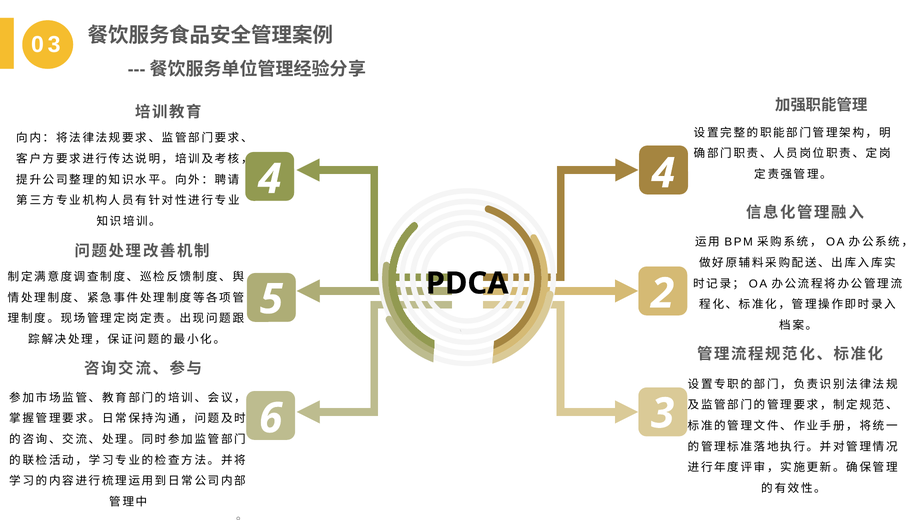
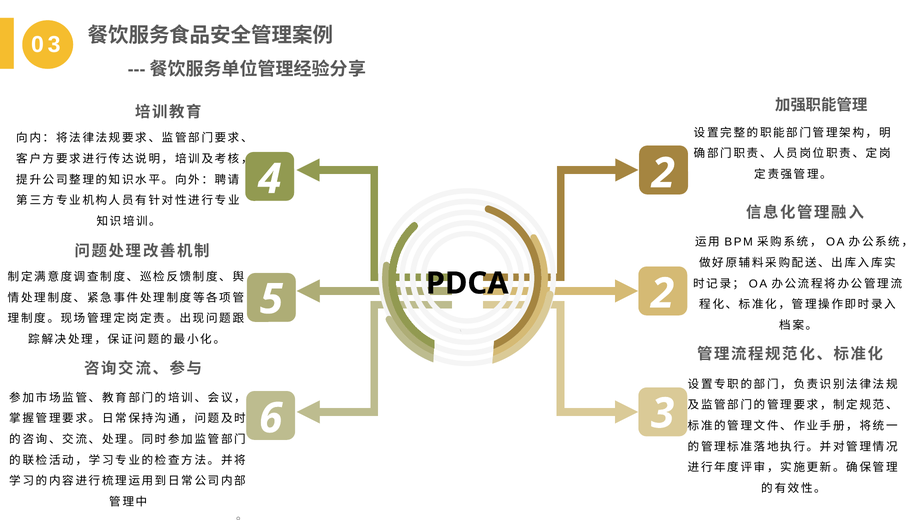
4 4: 4 -> 2 (663, 173)
